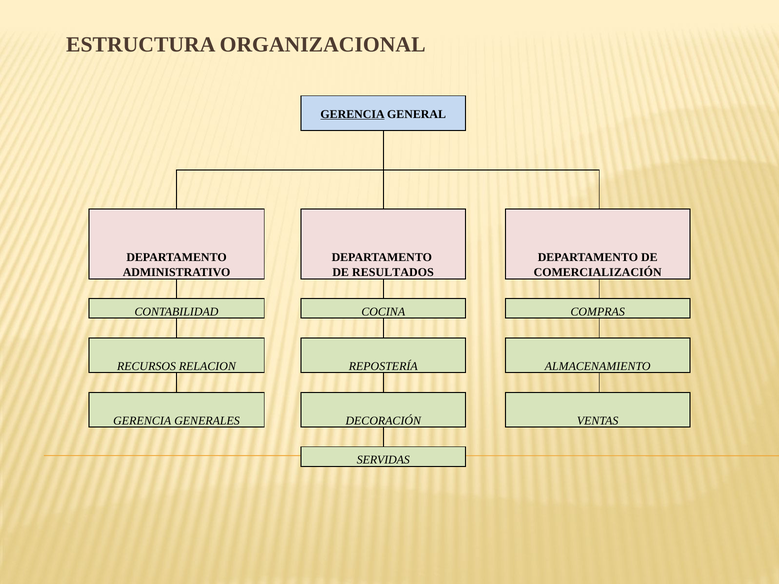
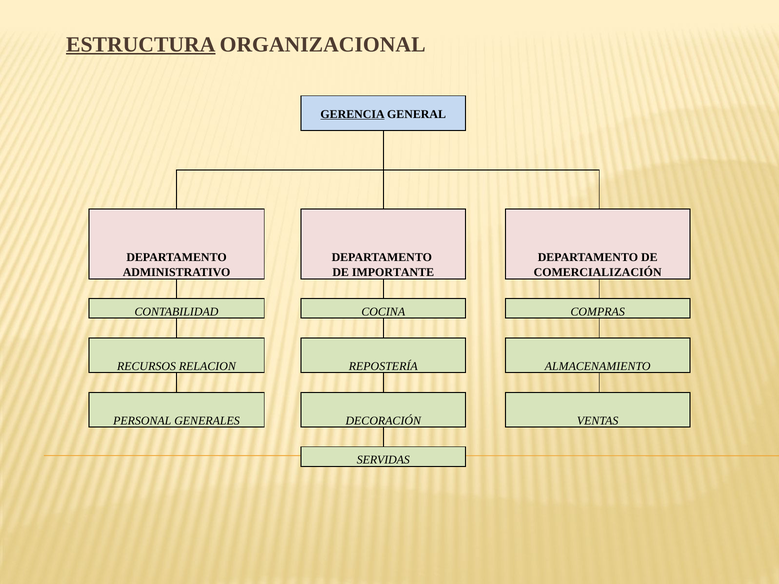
ESTRUCTURA underline: none -> present (141, 44)
RESULTADOS: RESULTADOS -> IMPORTANTE (393, 272)
GERENCIA: GERENCIA -> PERSONAL (142, 421)
